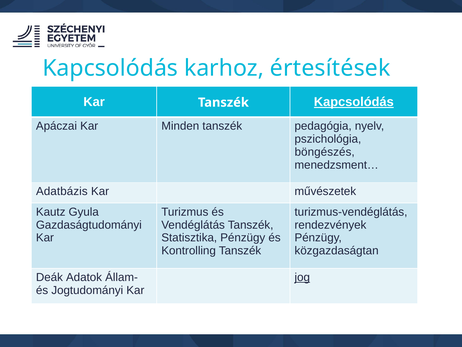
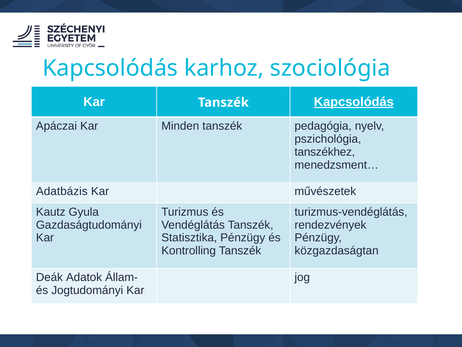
értesítések: értesítések -> szociológia (330, 68)
böngészés: böngészés -> tanszékhez (325, 152)
jog underline: present -> none (302, 277)
